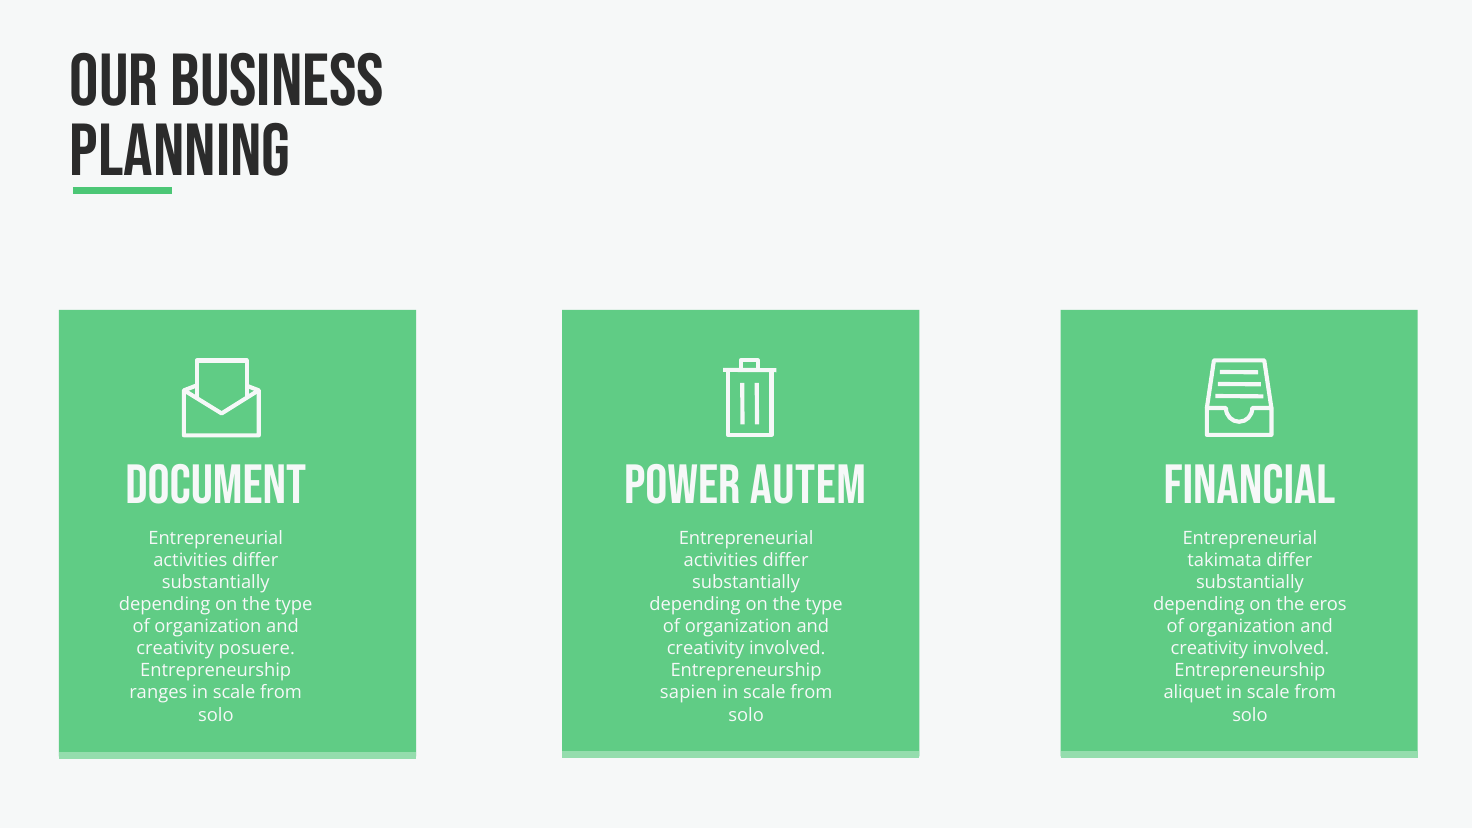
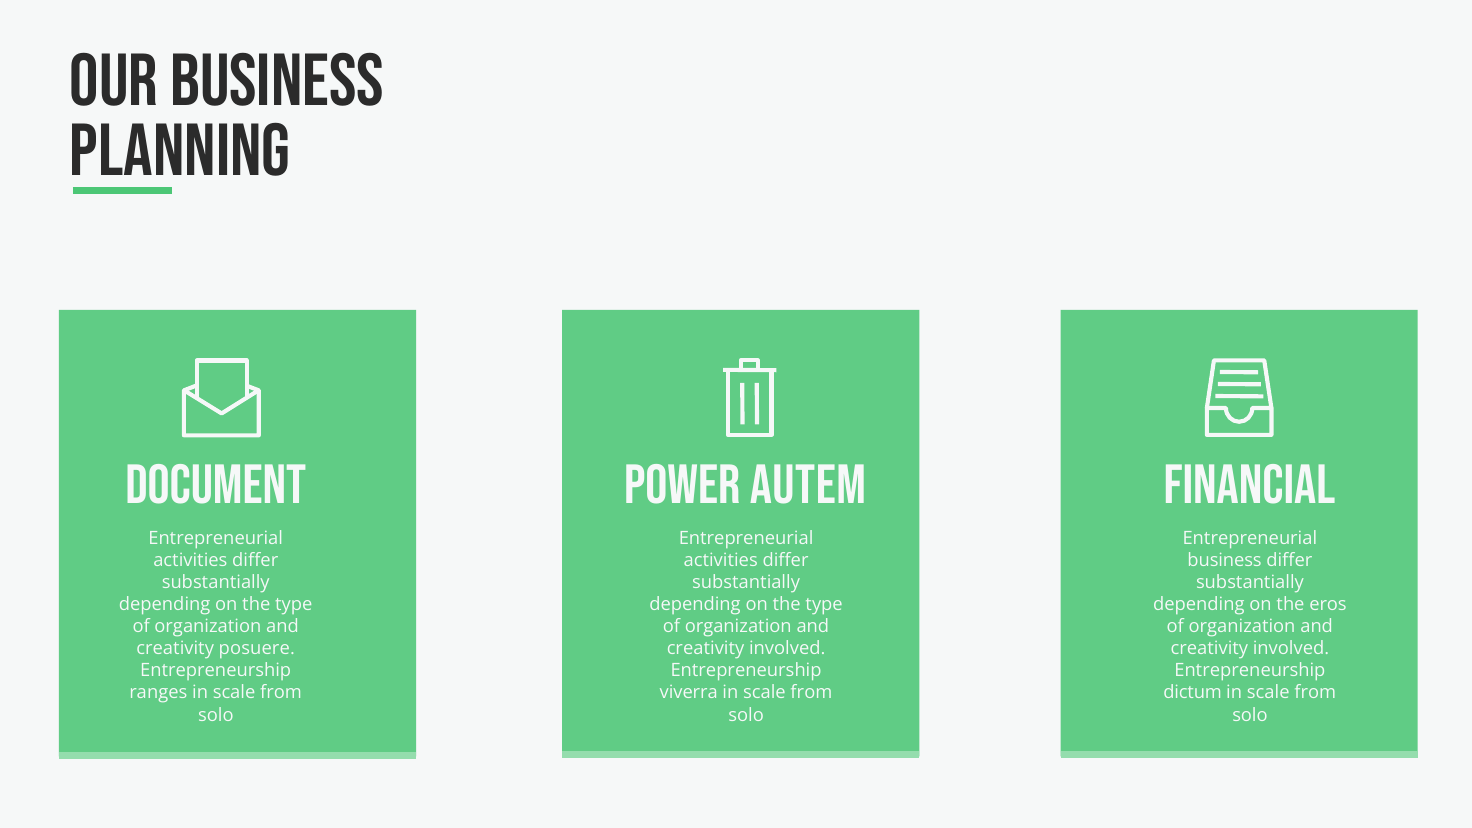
takimata: takimata -> business (1225, 560)
sapien: sapien -> viverra (689, 693)
aliquet: aliquet -> dictum (1193, 693)
